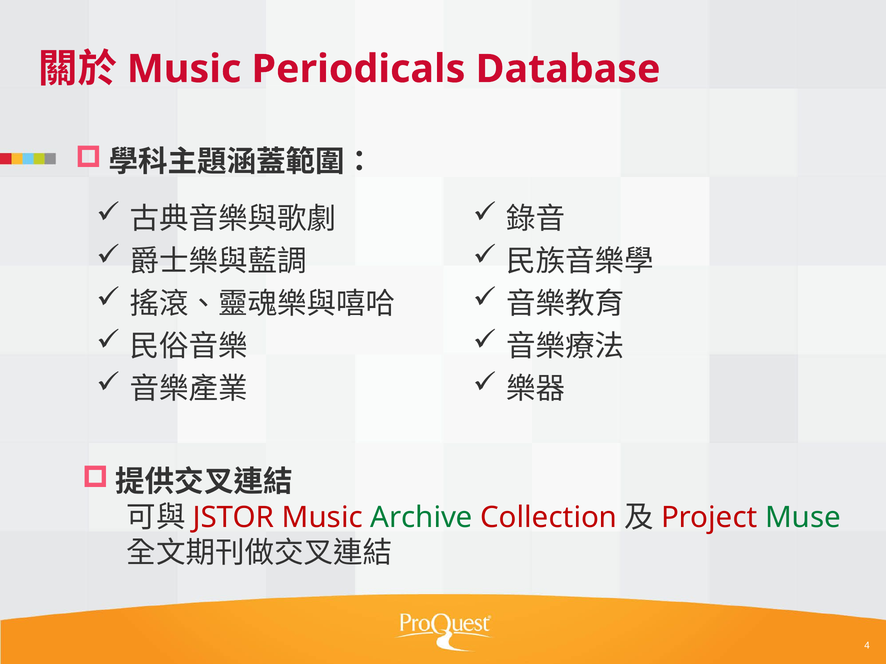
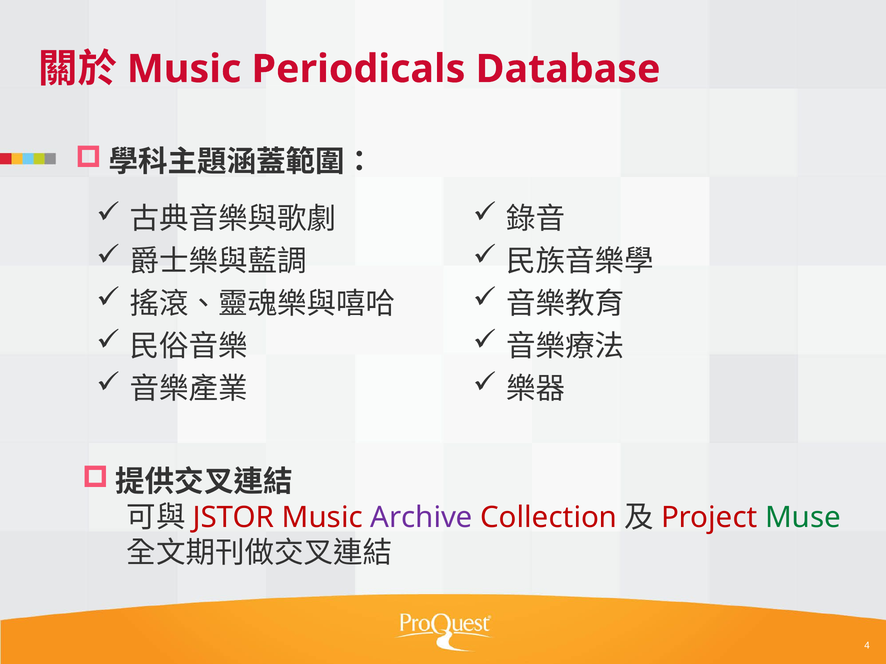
Archive colour: green -> purple (422, 518)
